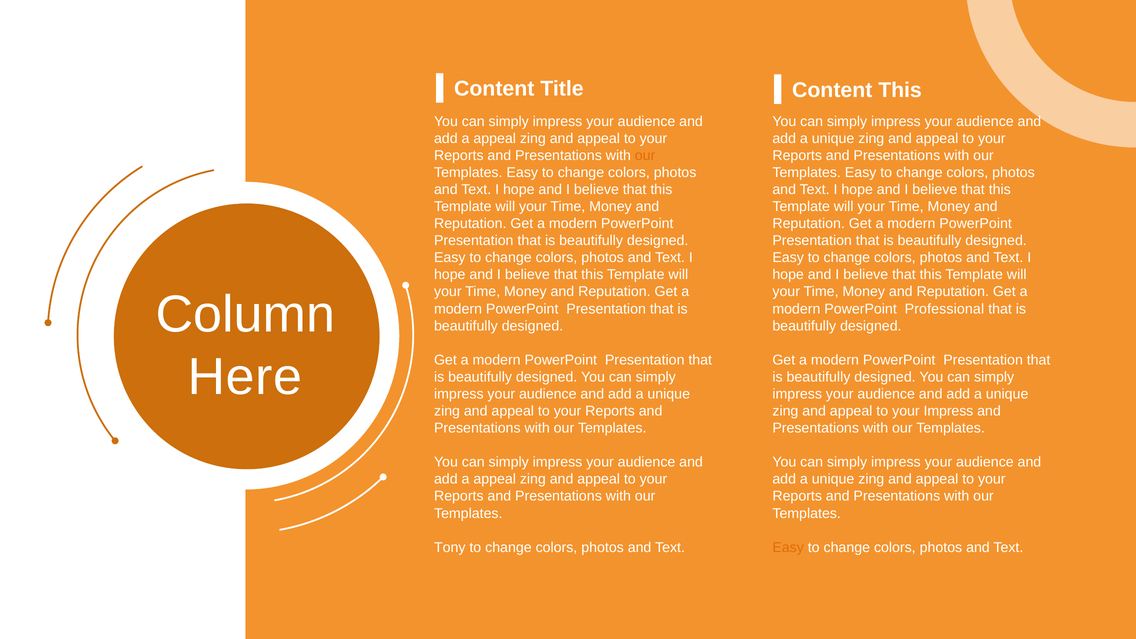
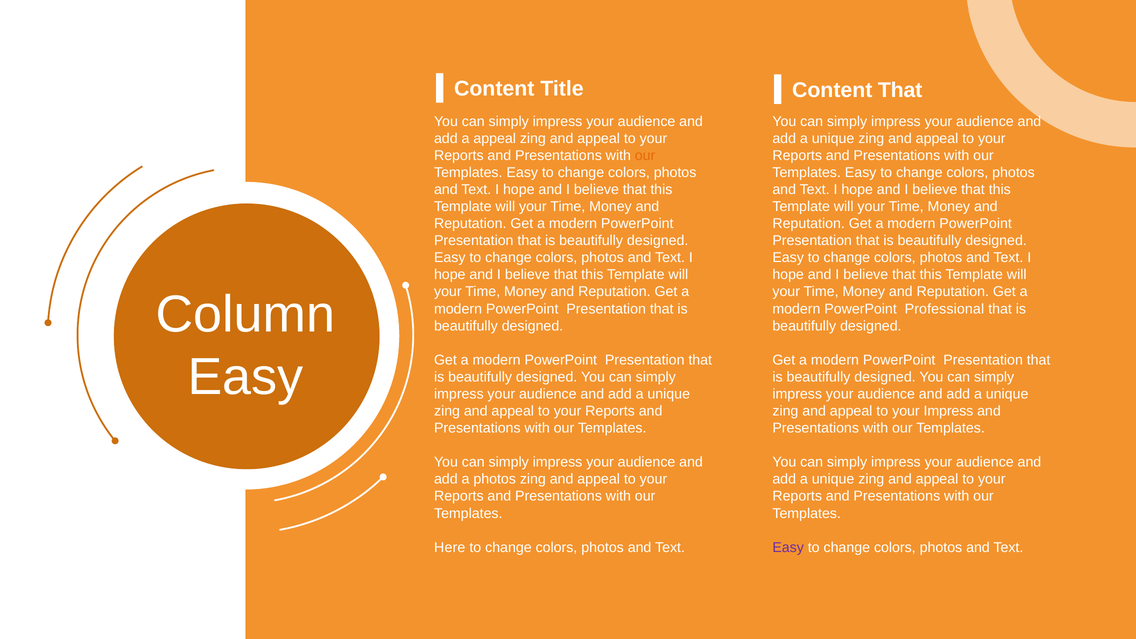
Content This: This -> That (900, 90)
Here: Here -> Easy (245, 377)
appeal: appeal -> photos (495, 479)
Tony: Tony -> Here (450, 547)
Easy colour: orange -> purple (788, 547)
